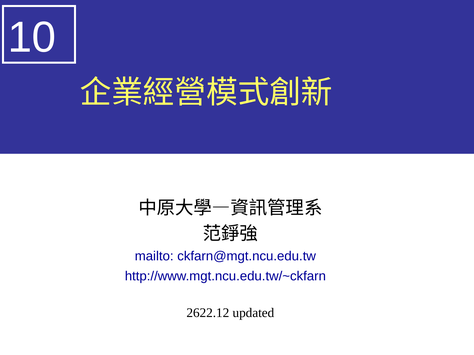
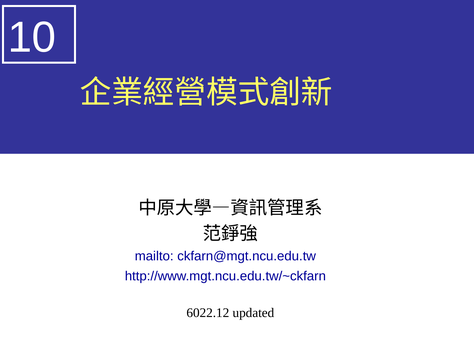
2622.12: 2622.12 -> 6022.12 (208, 313)
